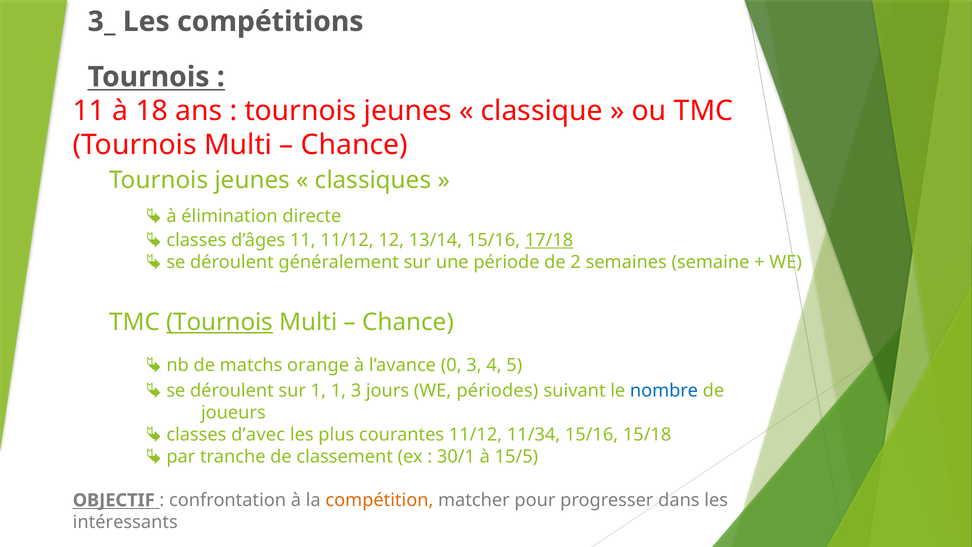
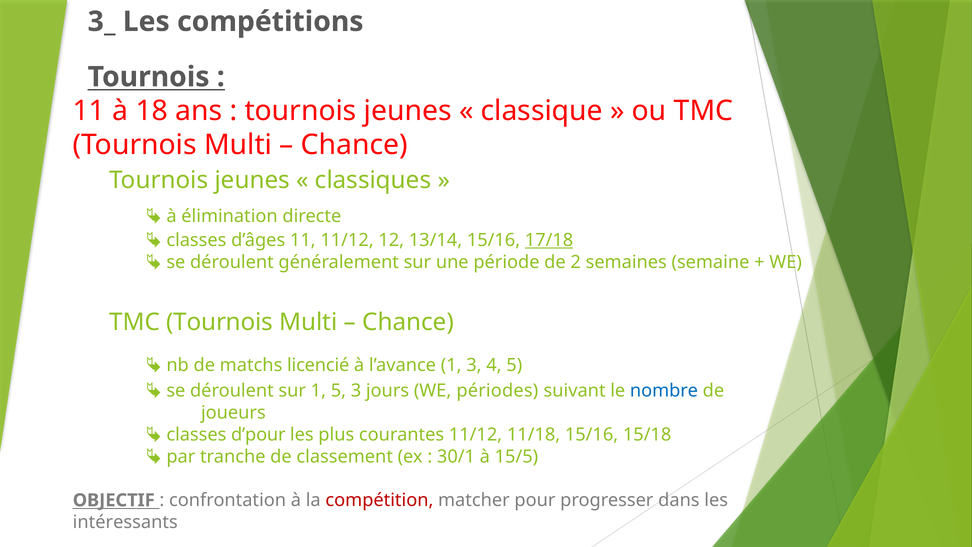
Tournois underline: present -> none (220, 322)
orange: orange -> licencié (318, 365)
l’avance 0: 0 -> 1 (451, 365)
1 1: 1 -> 5 (338, 391)
d’avec: d’avec -> d’pour (258, 434)
11/34: 11/34 -> 11/18 (534, 434)
compétition colour: orange -> red (379, 500)
